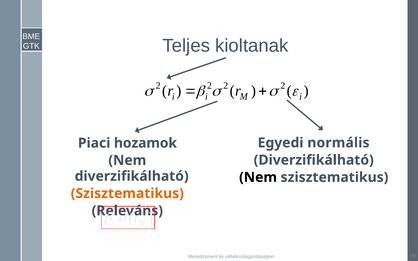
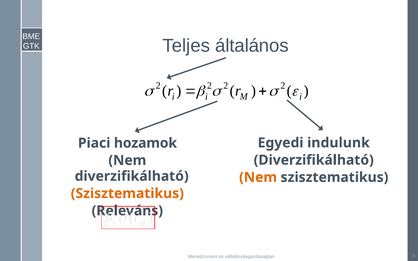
kioltanak: kioltanak -> általános (252, 46)
normális: normális -> indulunk (338, 143)
Nem colour: black -> orange (258, 177)
